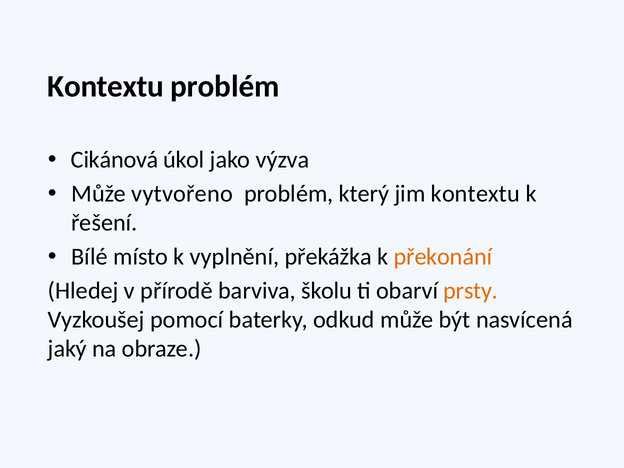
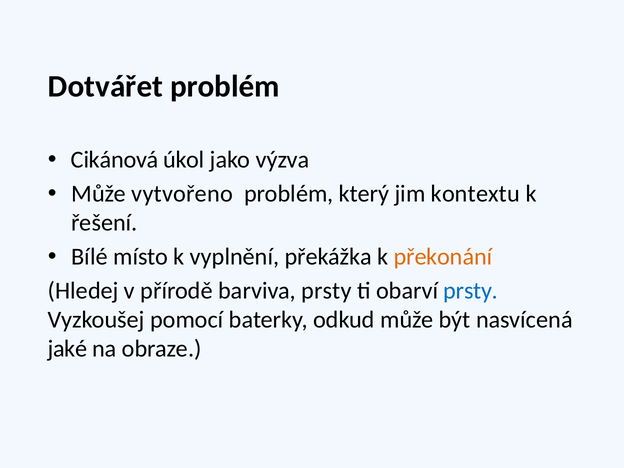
Kontextu: Kontextu -> Dotvářet (106, 87)
barviva školu: školu -> prsty (326, 291)
prsty colour: orange -> blue (471, 291)
jaký: jaký -> jaké (67, 349)
